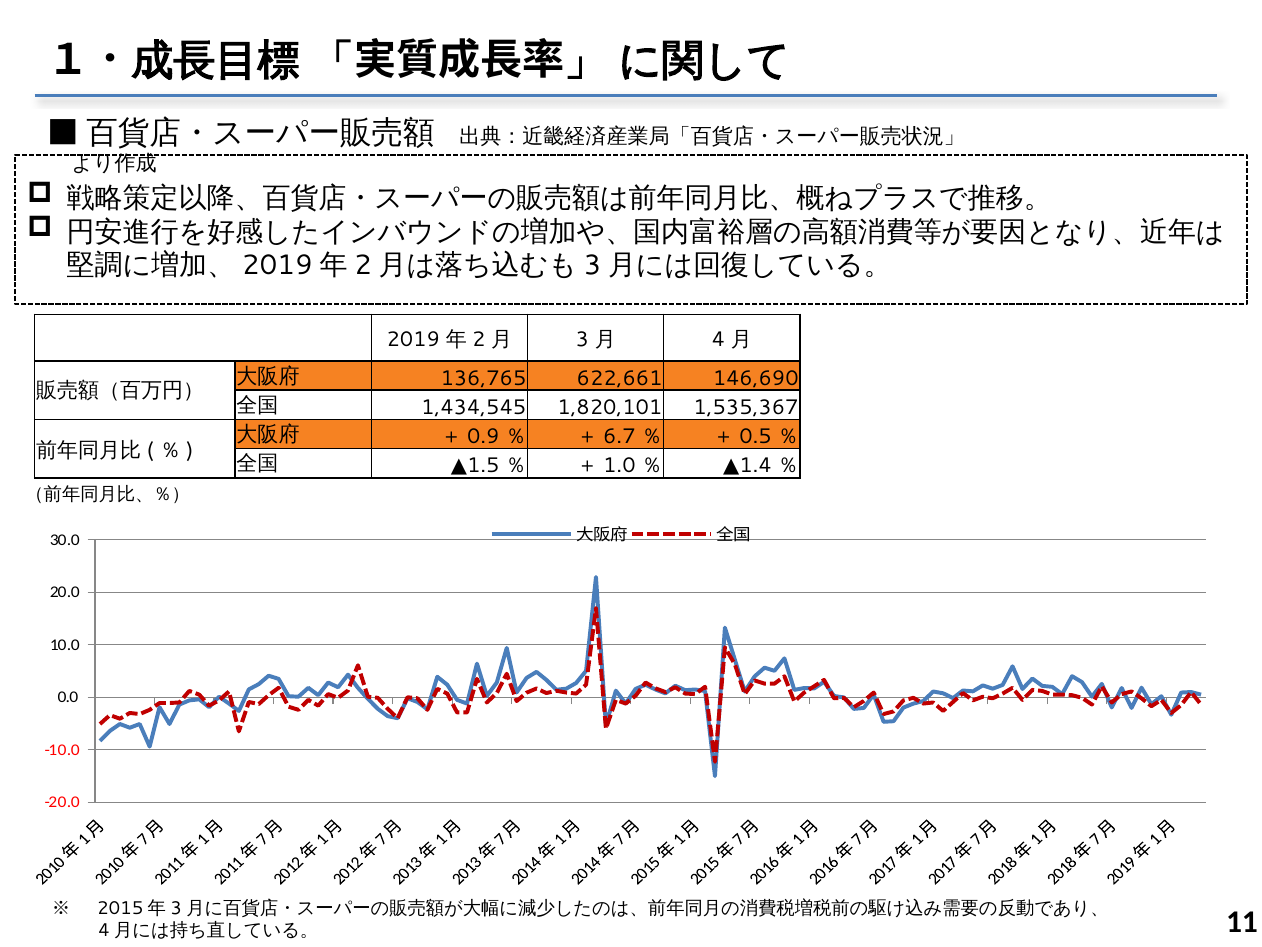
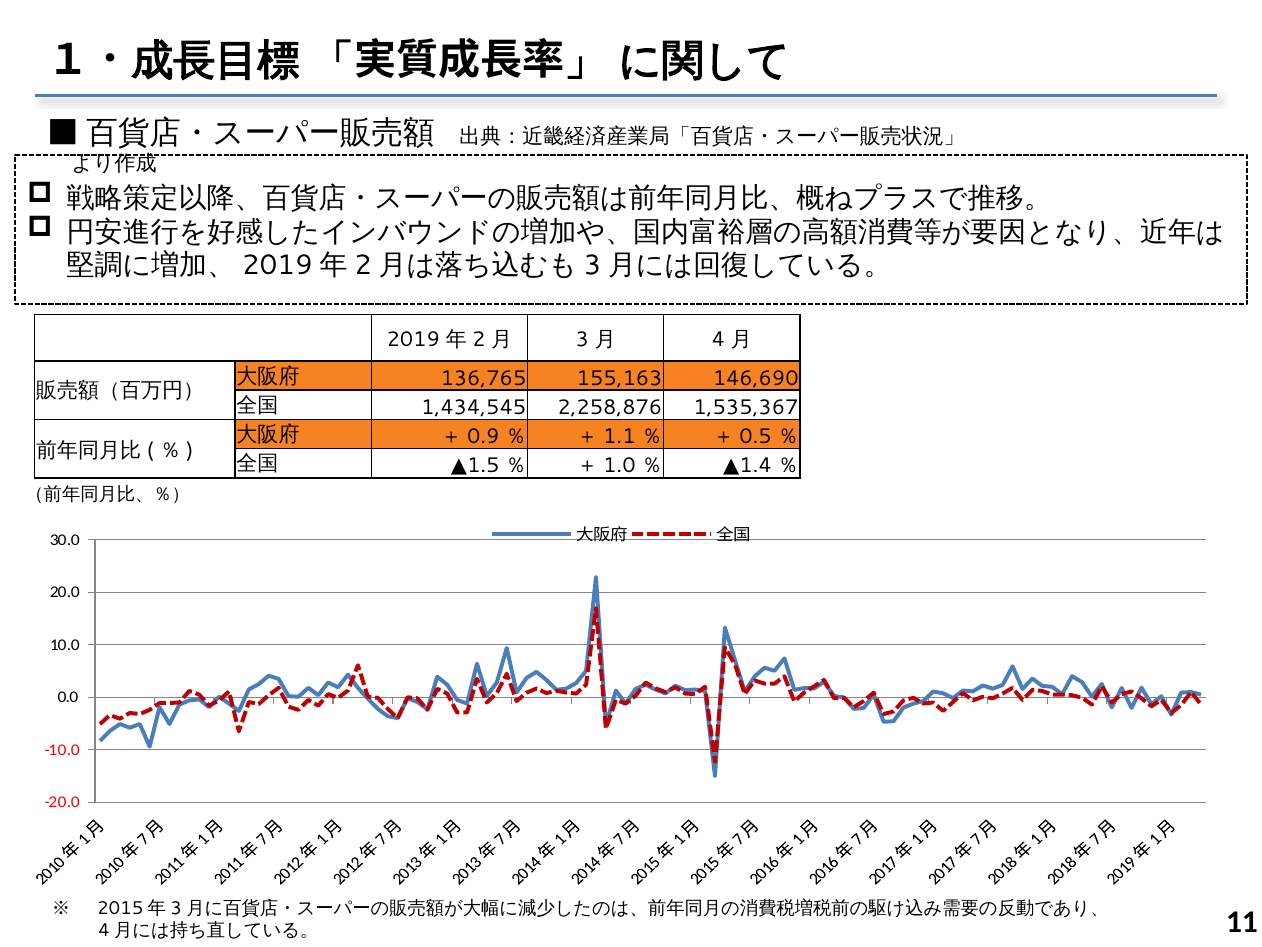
622,661: 622,661 -> 155,163 (620, 378)
1,820,101: 1,820,101 -> 2,258,876 (610, 407)
6.7: 6.7 -> 1.1 (619, 436)
